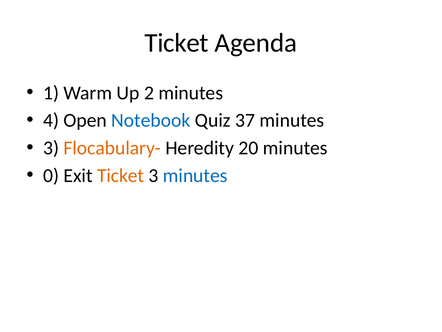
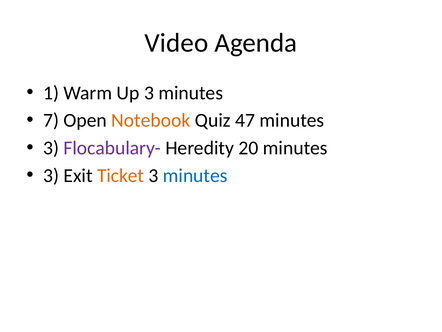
Ticket: Ticket -> Video (176, 43)
Up 2: 2 -> 3 (149, 93)
4: 4 -> 7 (51, 120)
Notebook colour: blue -> orange (151, 120)
37: 37 -> 47 (245, 120)
Flocabulary- colour: orange -> purple (112, 148)
0: 0 -> 3 (51, 175)
